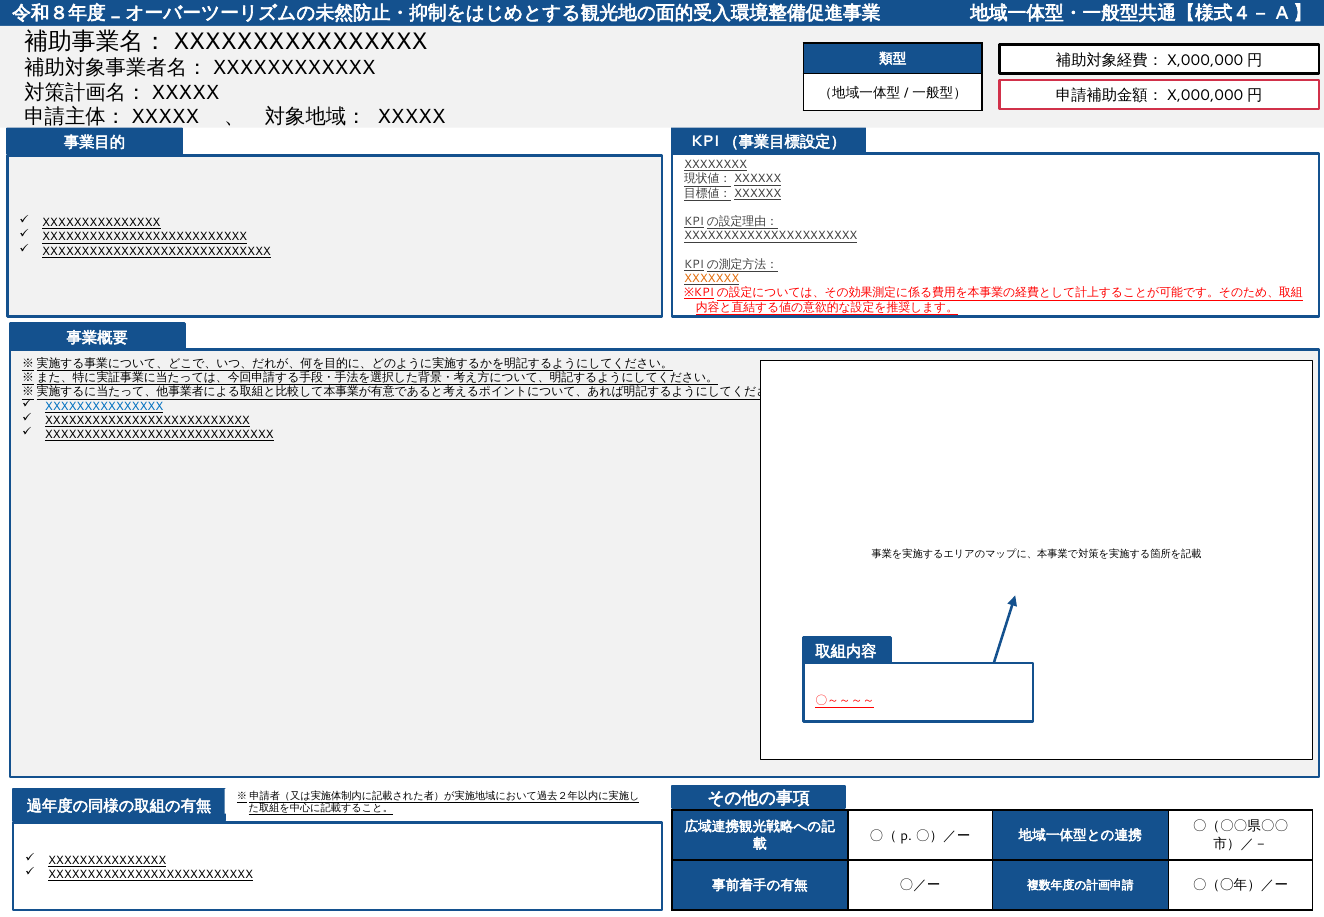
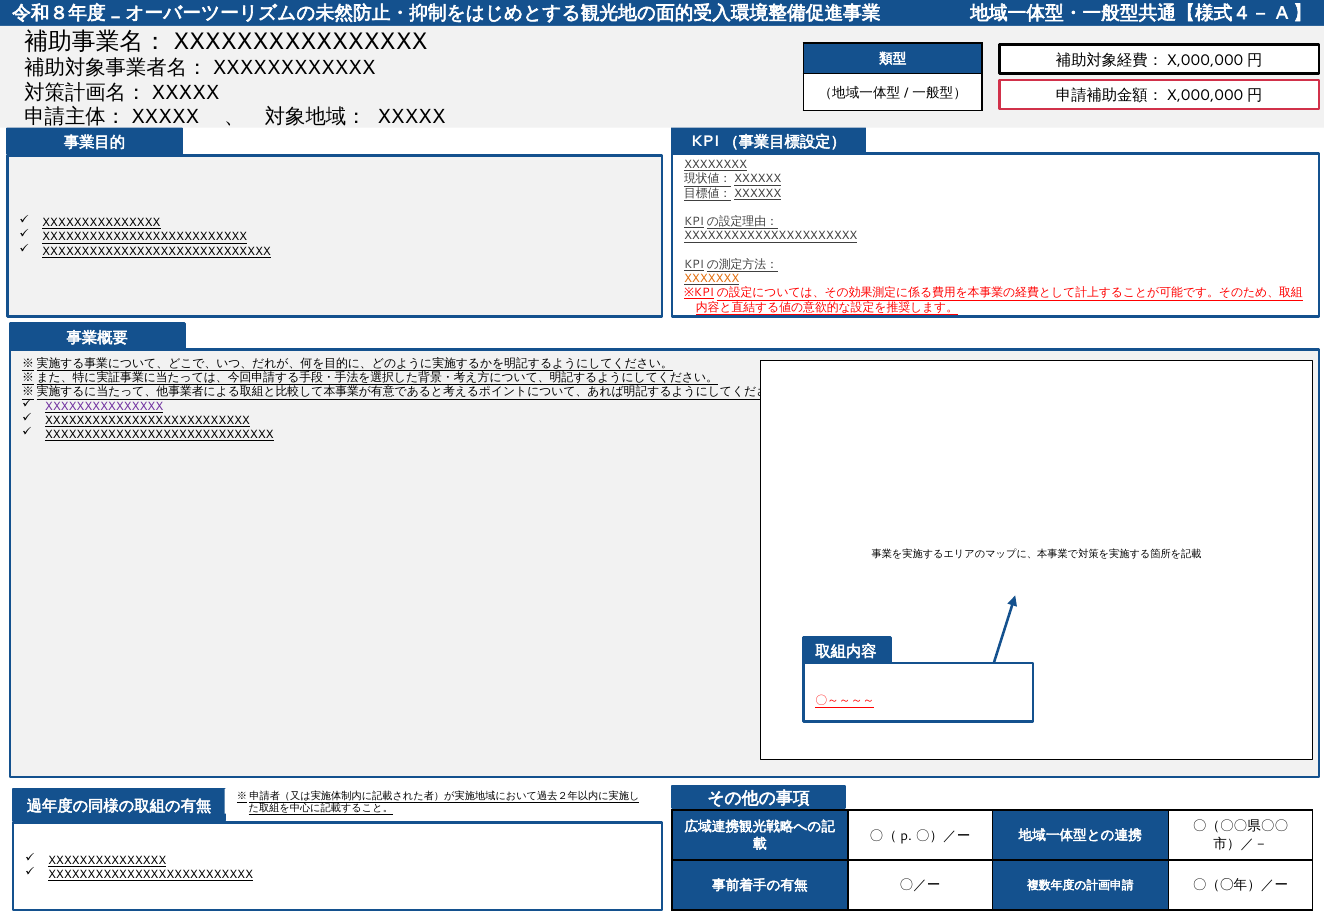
XXXXXXXXXXXXXXX colour: blue -> purple (104, 406)
